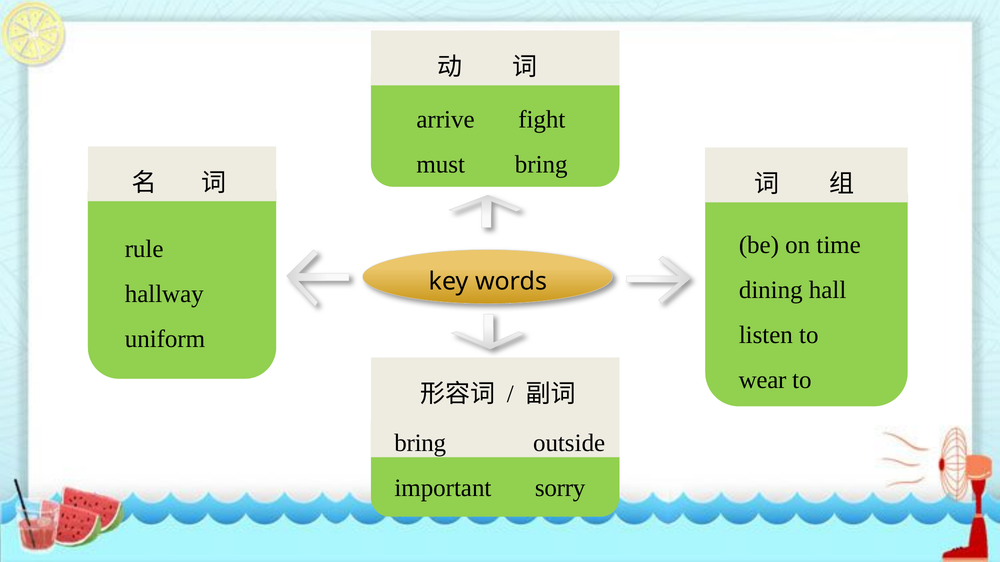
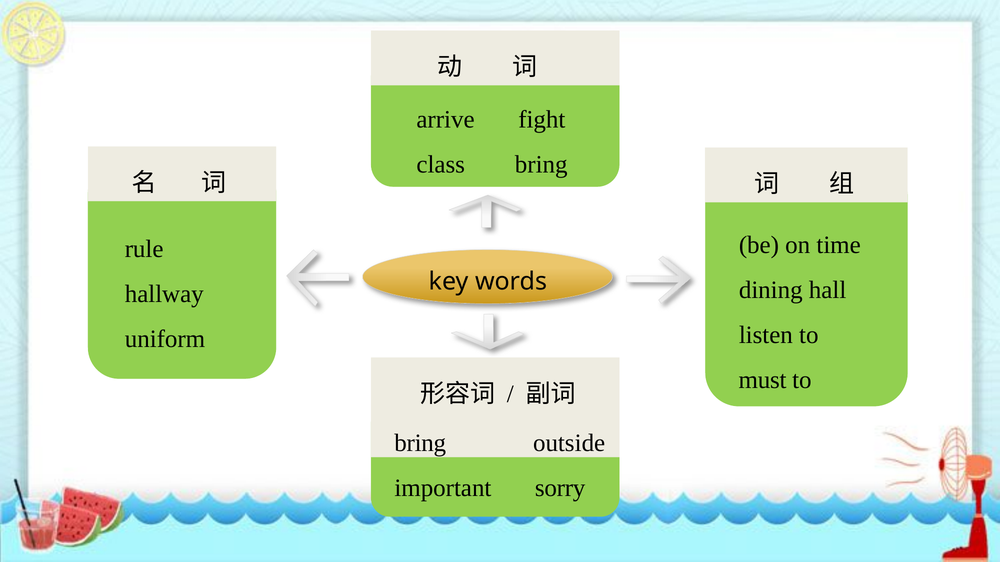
must: must -> class (441, 165)
wear: wear -> must (763, 380)
